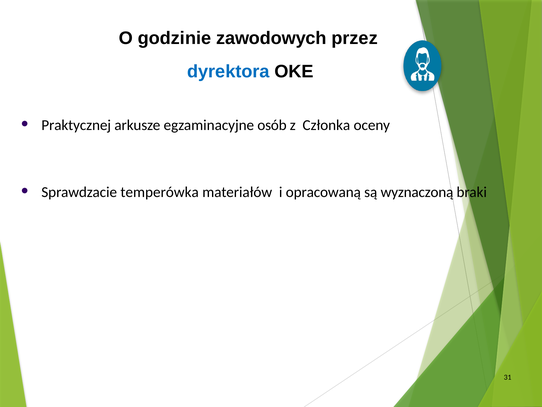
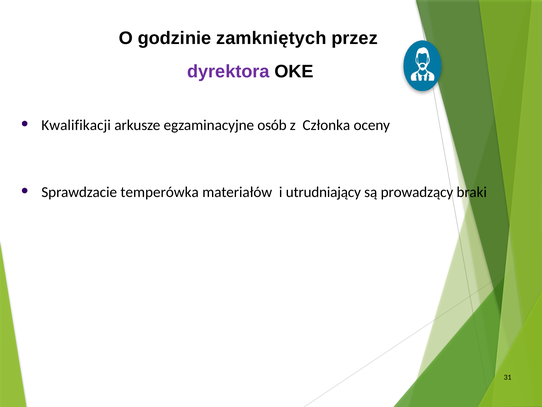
zawodowych: zawodowych -> zamkniętych (271, 38)
dyrektora colour: blue -> purple (228, 71)
Praktycznej: Praktycznej -> Kwalifikacji (76, 125)
opracowaną: opracowaną -> utrudniający (323, 192)
wyznaczoną: wyznaczoną -> prowadzący (417, 192)
